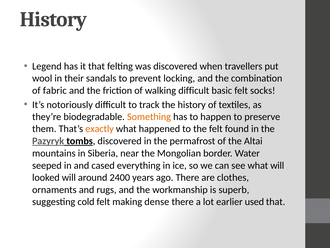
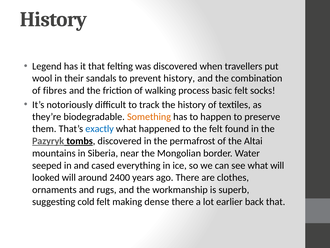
prevent locking: locking -> history (179, 78)
fabric: fabric -> fibres (55, 90)
walking difficult: difficult -> process (194, 90)
exactly colour: orange -> blue (100, 129)
used: used -> back (254, 201)
